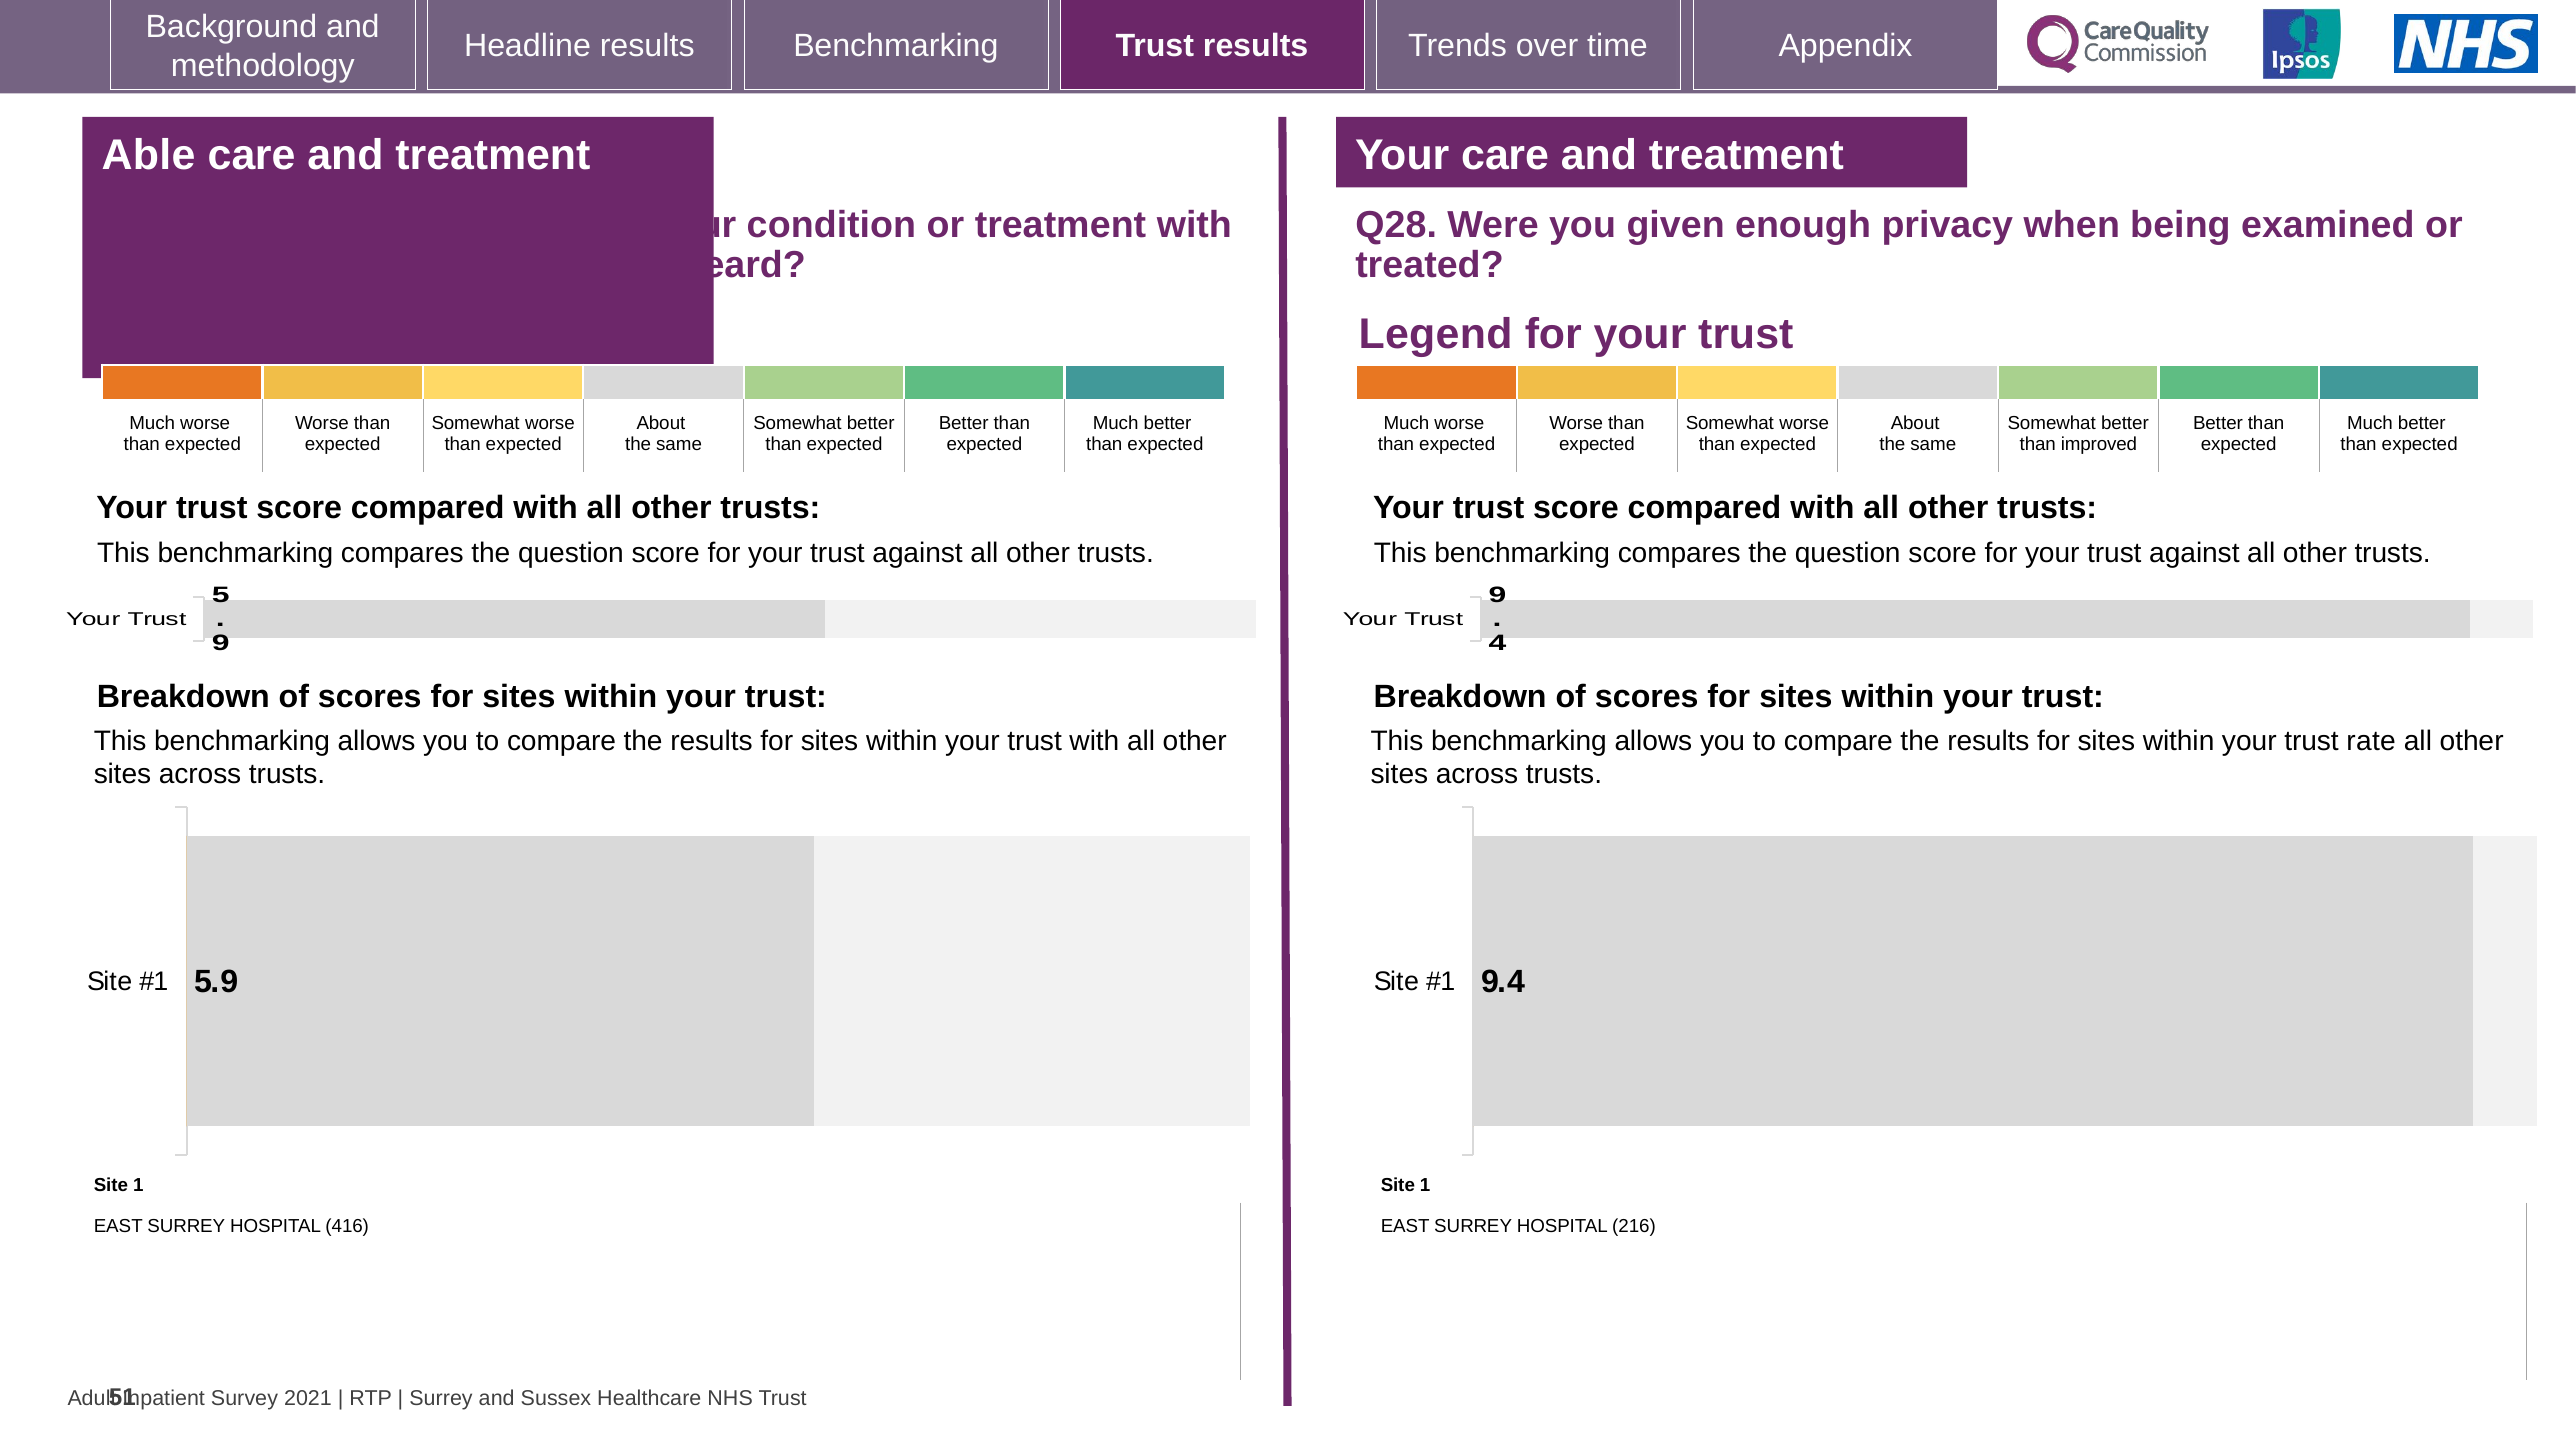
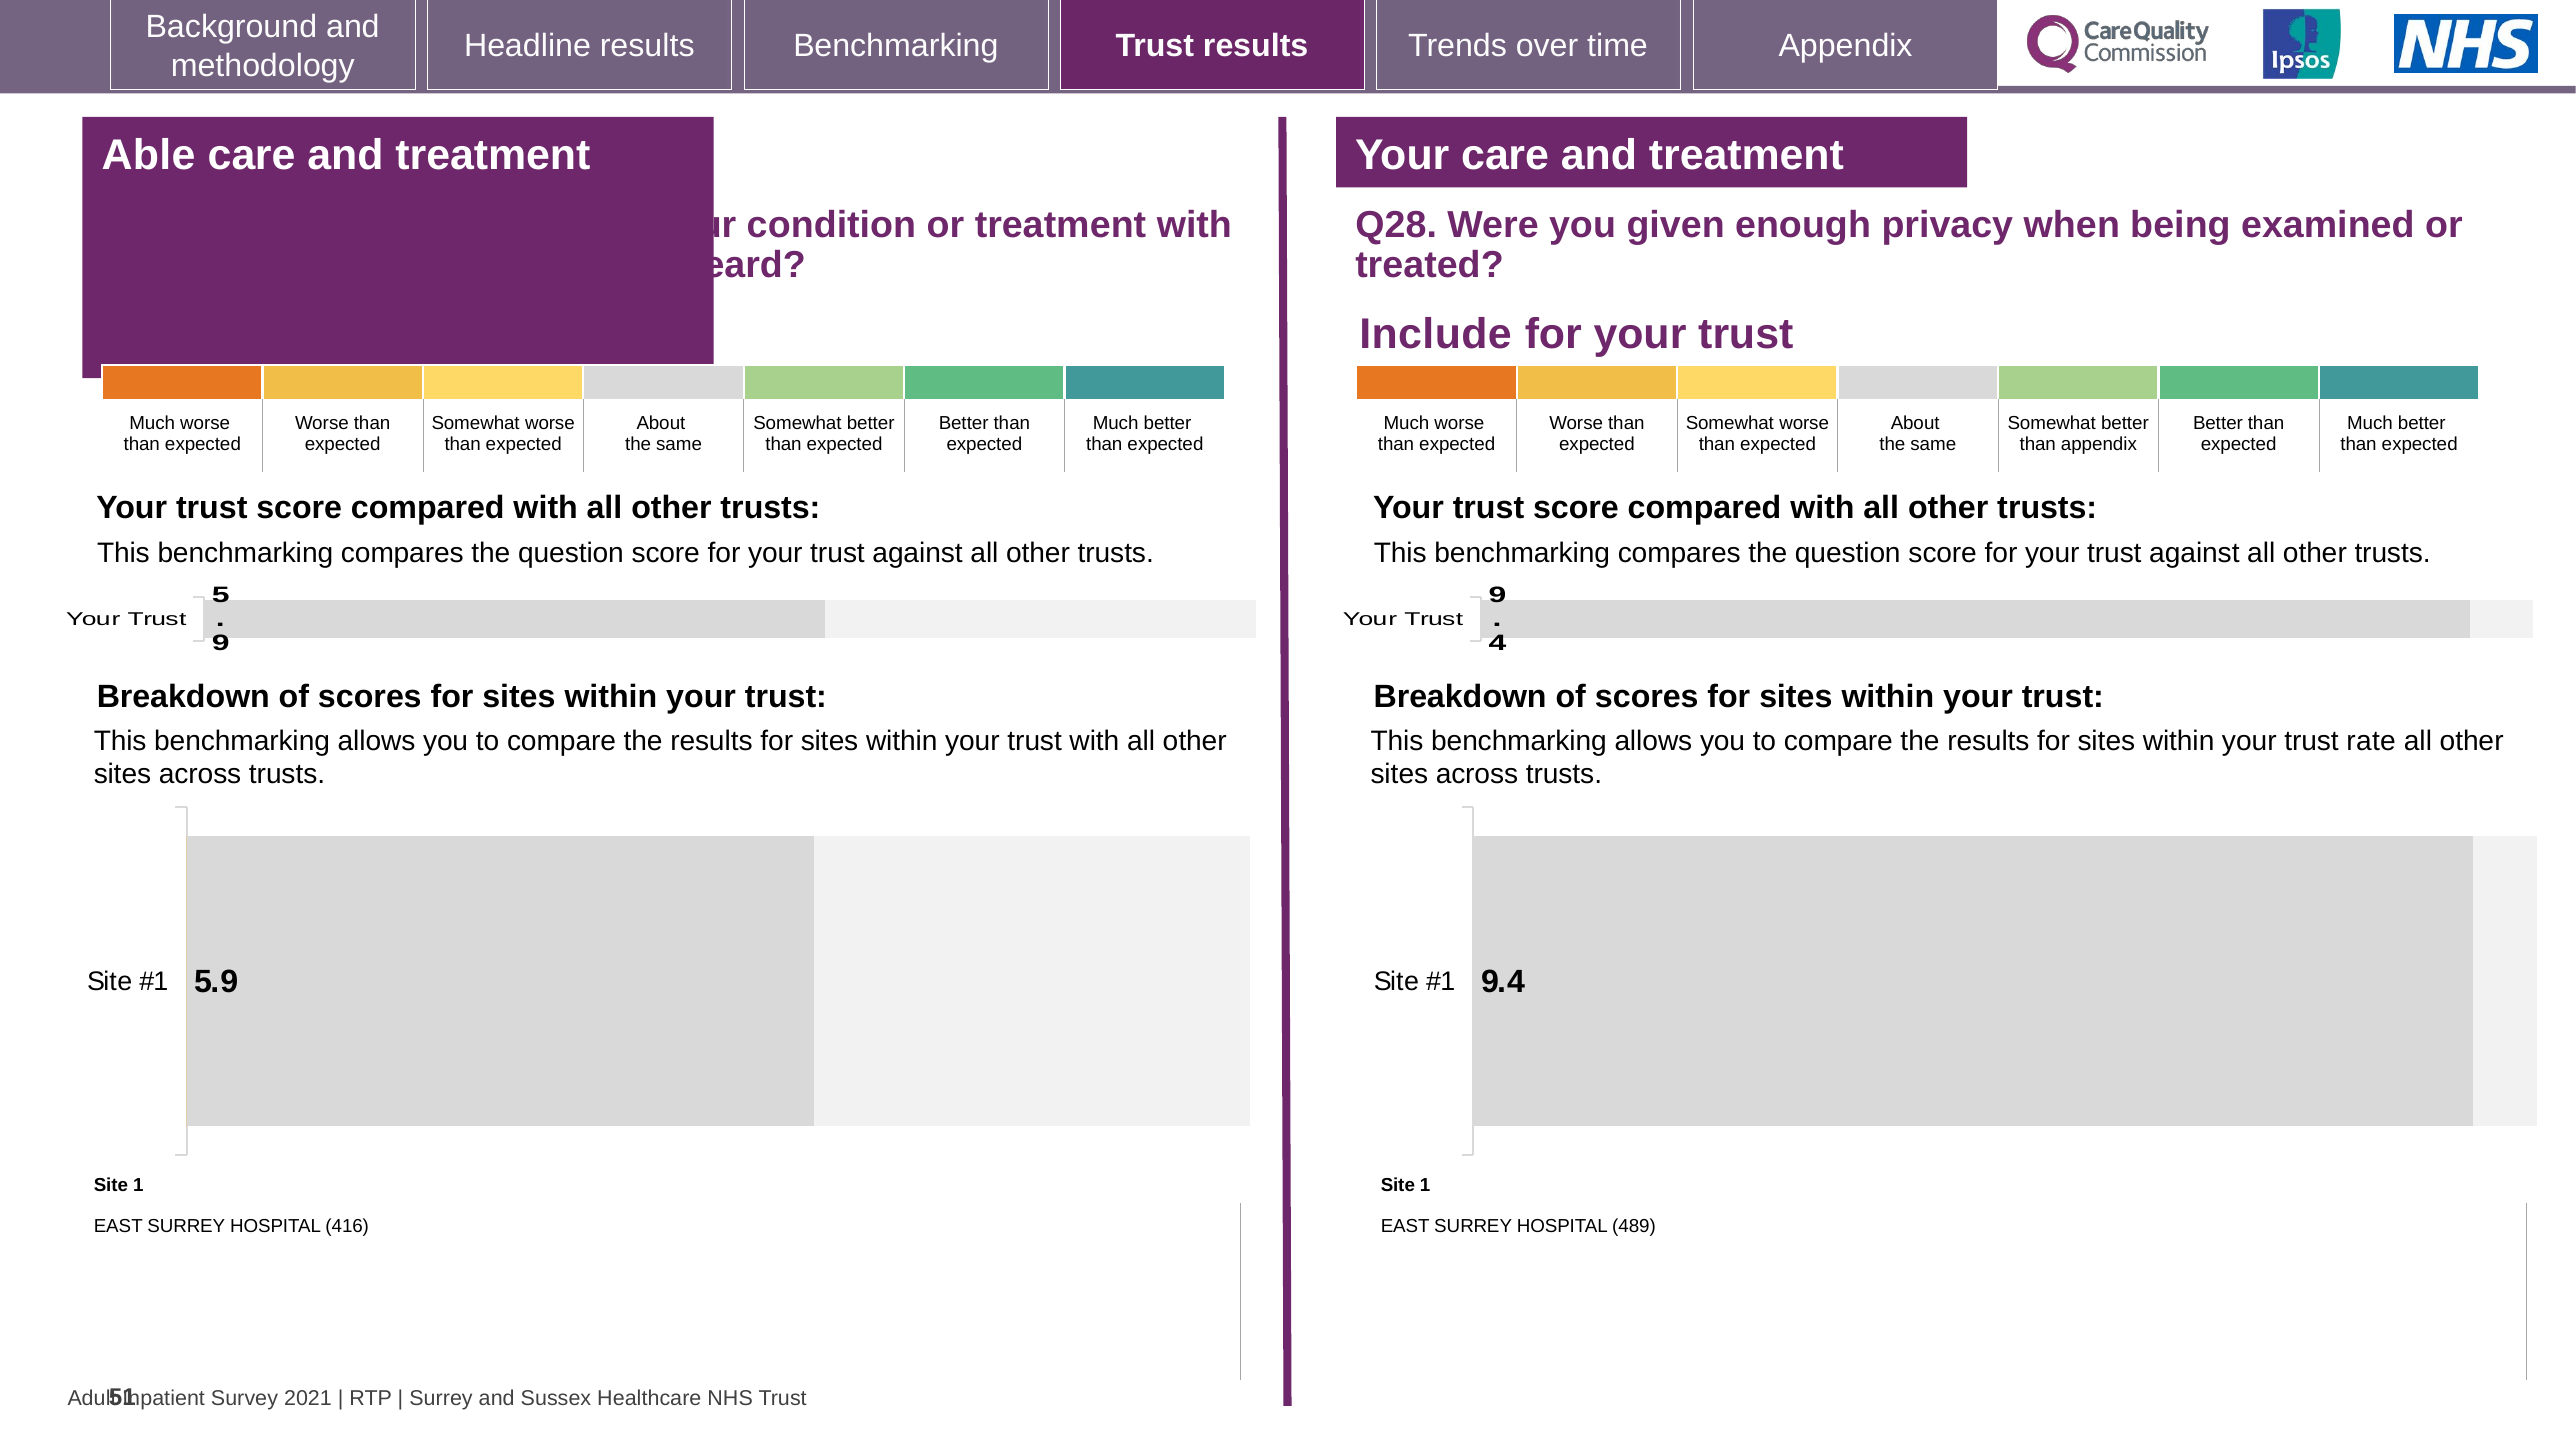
Legend: Legend -> Include (1436, 335)
than improved: improved -> appendix (2099, 444)
216: 216 -> 489 (1634, 1227)
